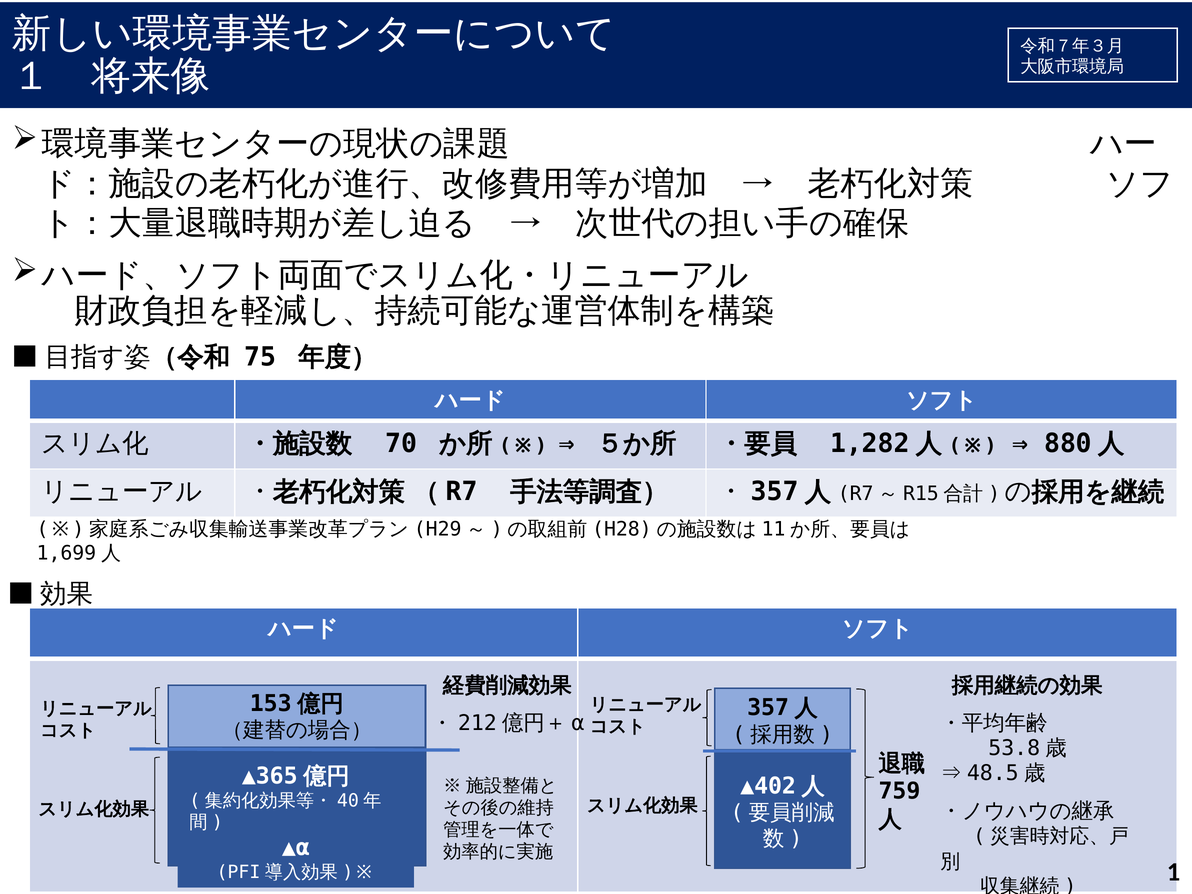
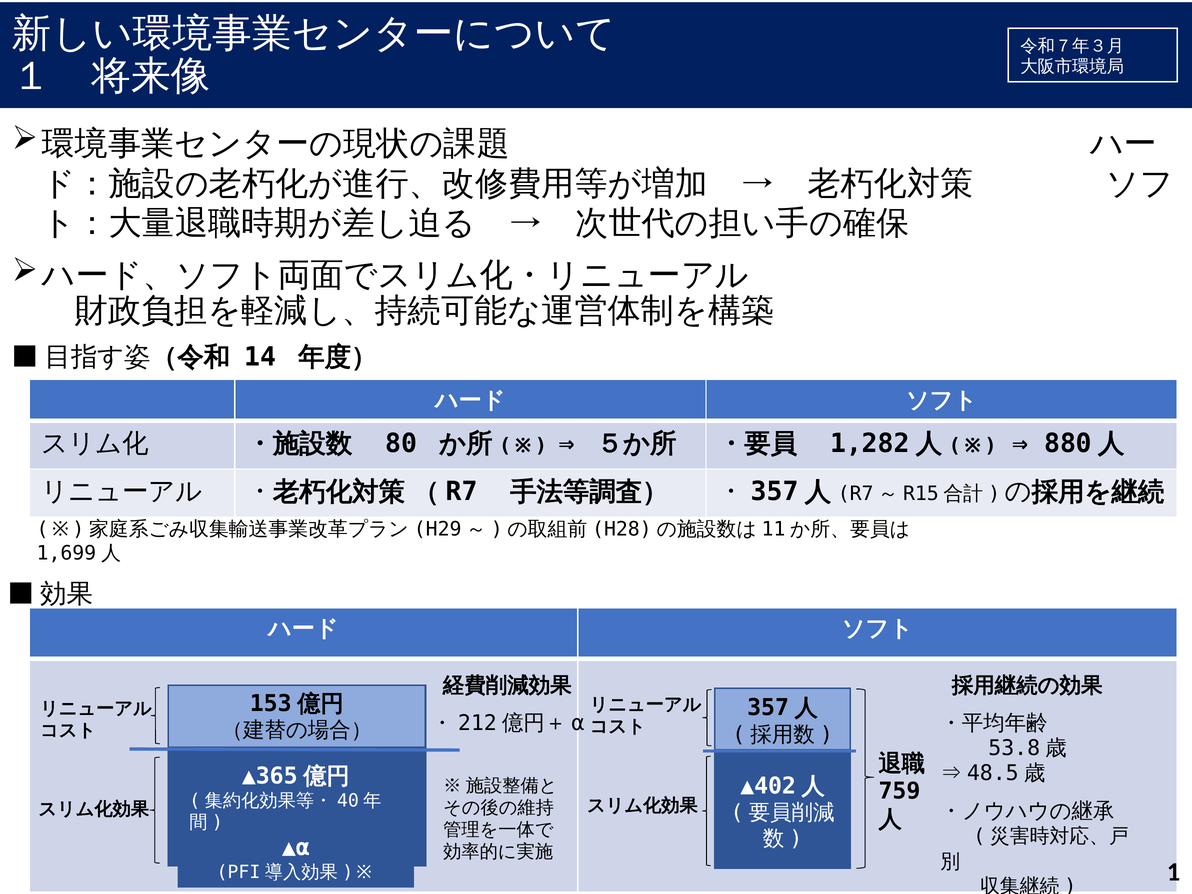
75: 75 -> 14 (260, 357)
70: 70 -> 80 (401, 443)
